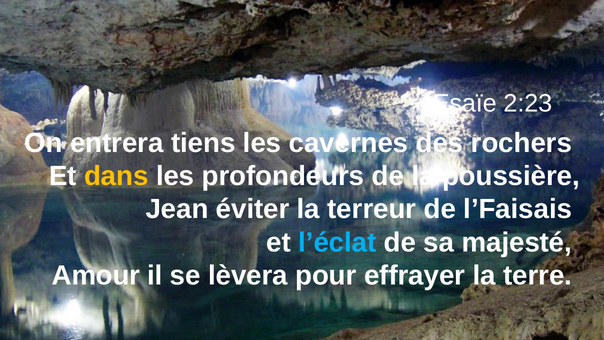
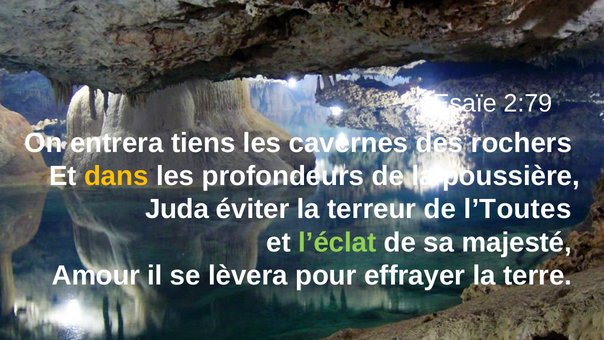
2:23: 2:23 -> 2:79 (528, 103)
Jean: Jean -> Juda (177, 209)
l’Faisais: l’Faisais -> l’Toutes (518, 209)
l’éclat colour: light blue -> light green (337, 242)
